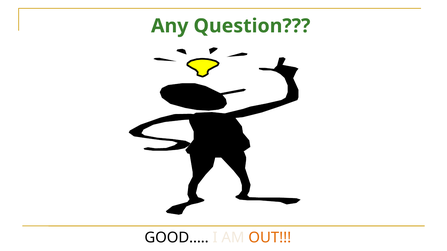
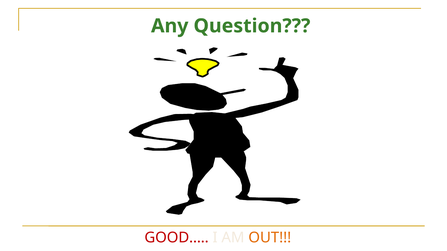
GOOD… colour: black -> red (177, 238)
